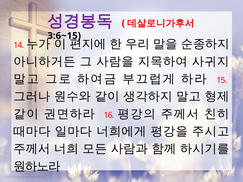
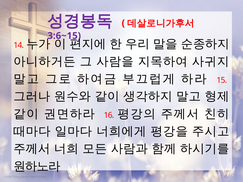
3:6~15 colour: black -> purple (64, 36)
